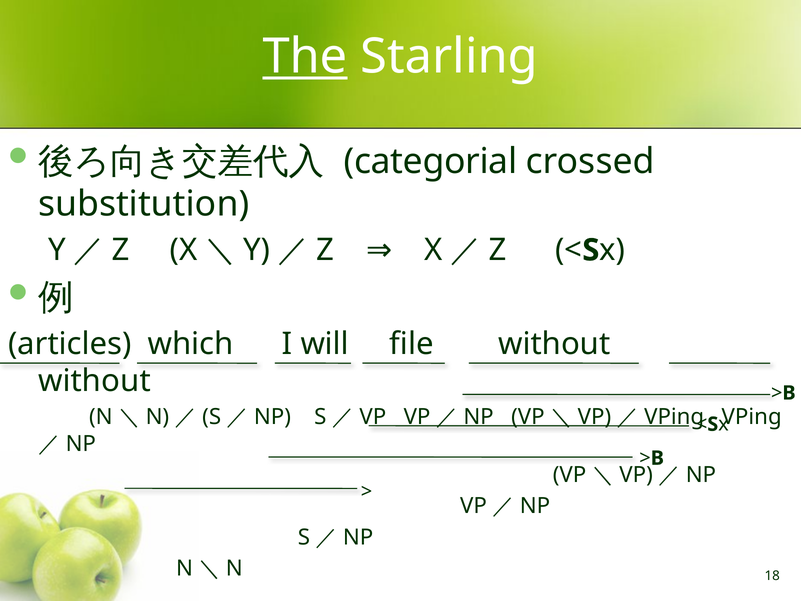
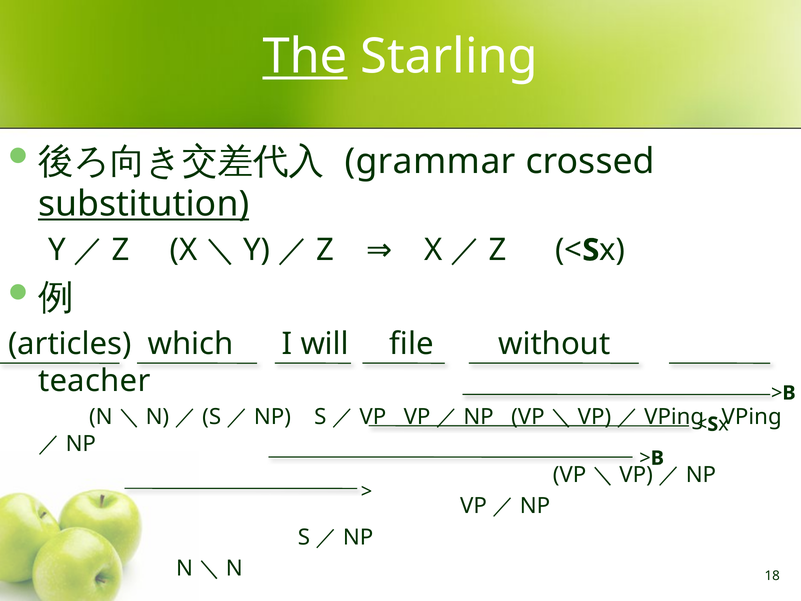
categorial: categorial -> grammar (430, 161)
substitution underline: none -> present (144, 204)
without: without -> teacher (94, 381)
